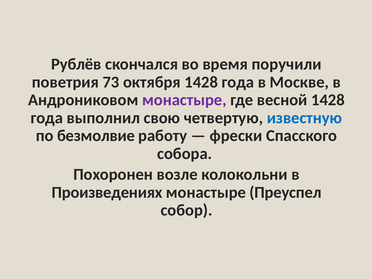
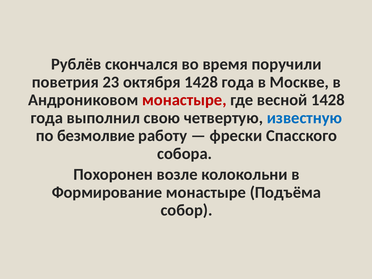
73: 73 -> 23 (111, 82)
монастыре colour: purple -> red (184, 100)
Произведениях: Произведениях -> Формирование (107, 192)
Преуспел: Преуспел -> Подъёма (285, 192)
